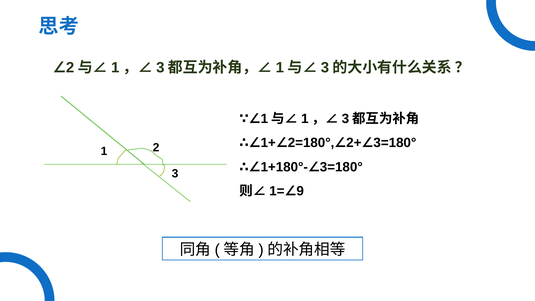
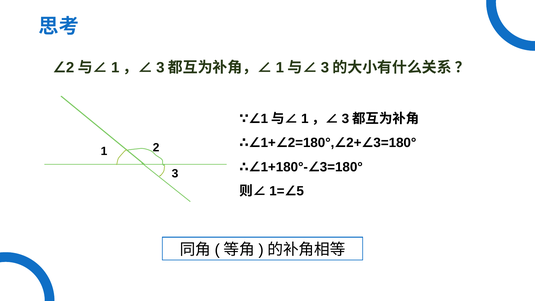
9: 9 -> 5 (300, 191)
